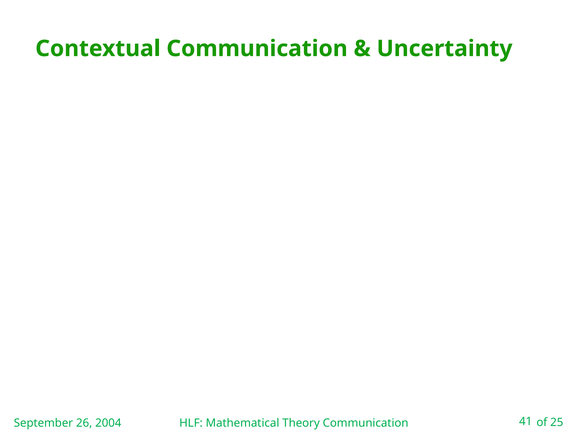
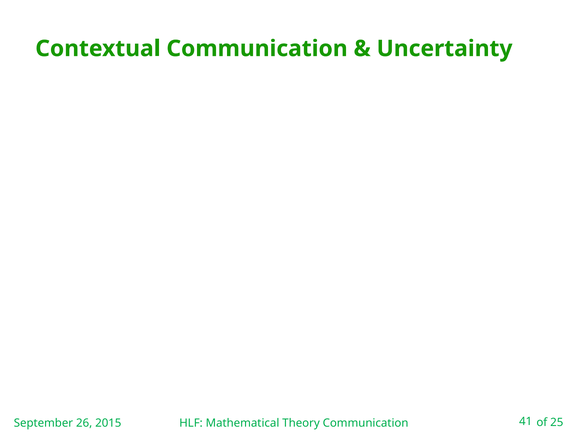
2004: 2004 -> 2015 (108, 423)
